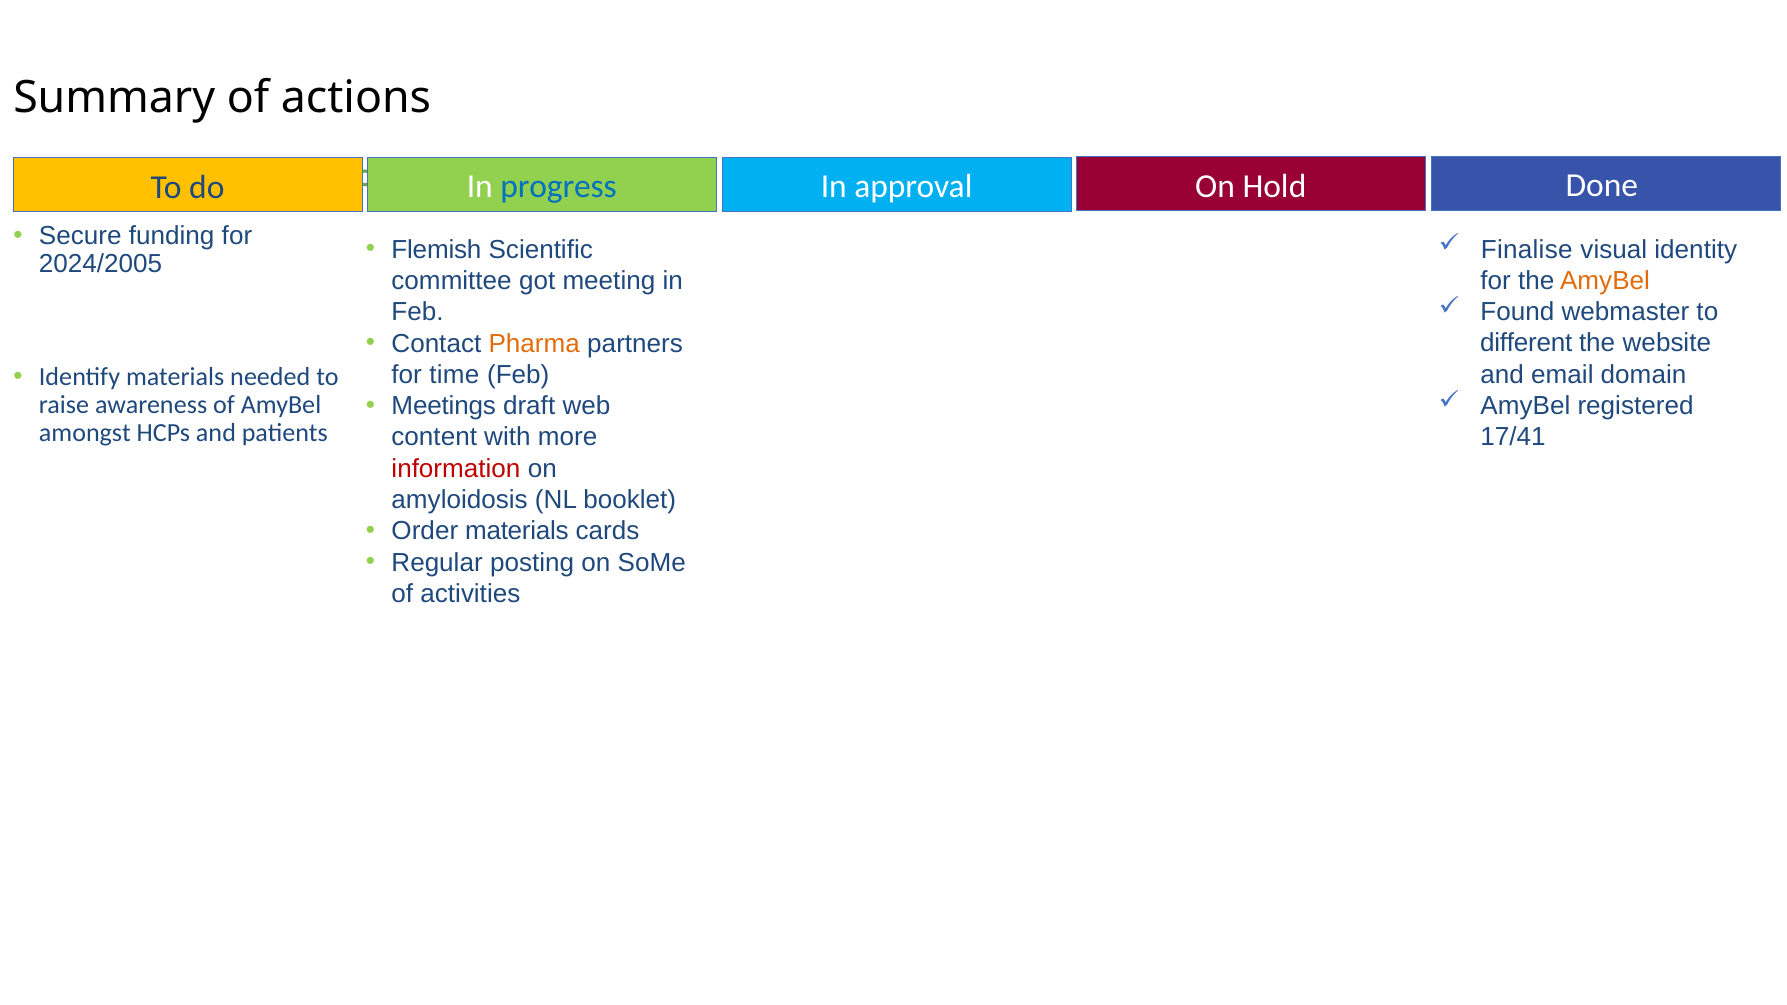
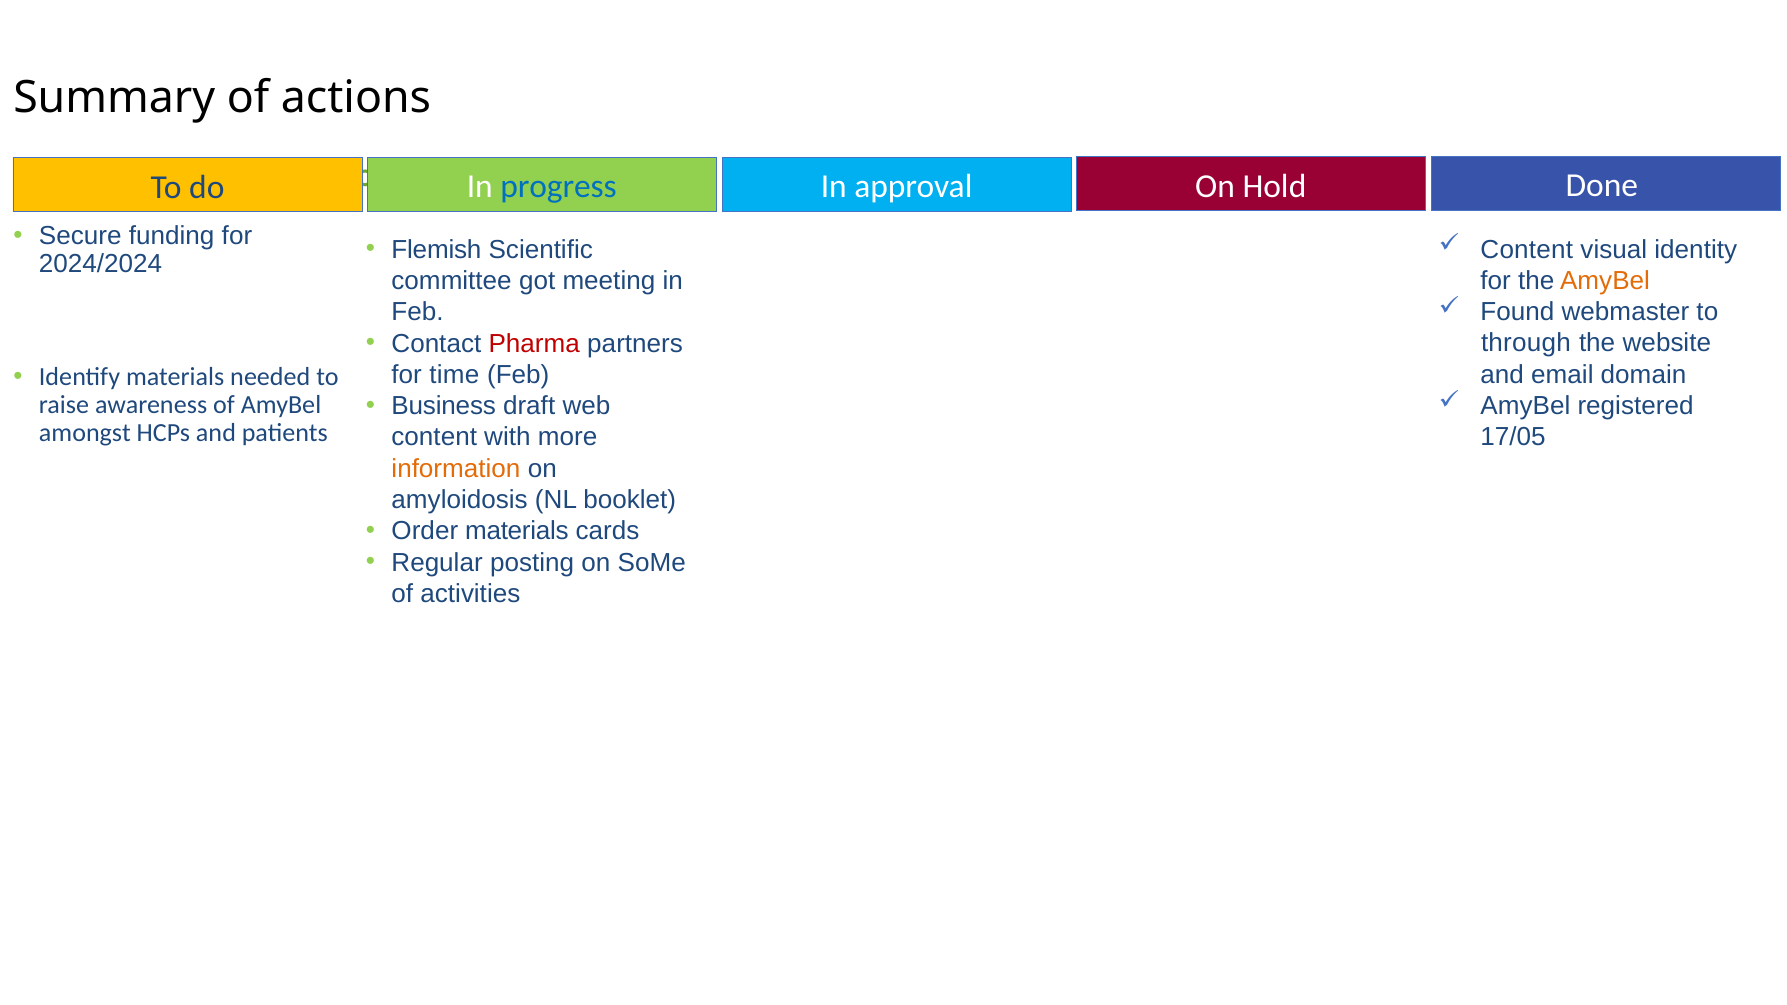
Finalise: Finalise -> Content (1527, 249)
2024/2005: 2024/2005 -> 2024/2024 (101, 264)
Pharma colour: orange -> red (534, 344)
different: different -> through (1526, 343)
Meetings: Meetings -> Business (444, 406)
17/41: 17/41 -> 17/05 (1513, 437)
information colour: red -> orange (456, 469)
